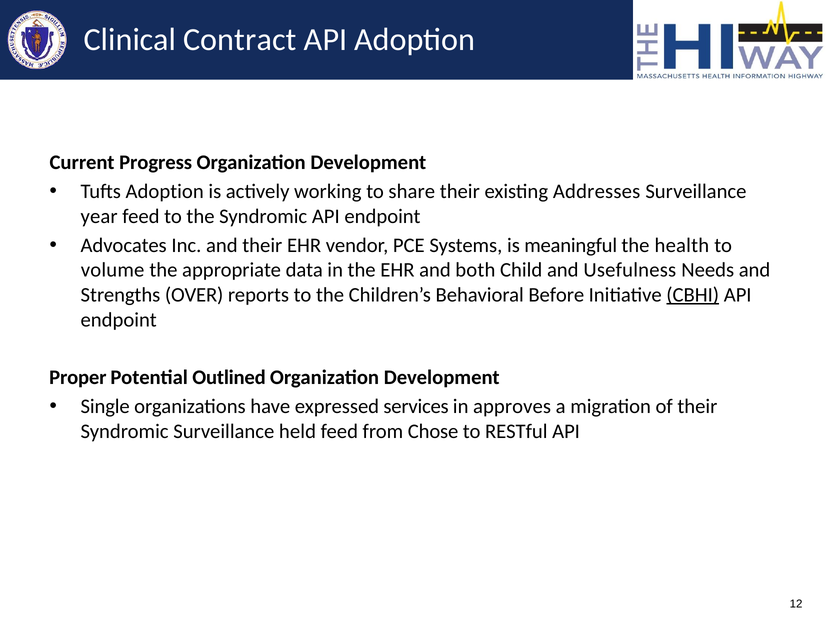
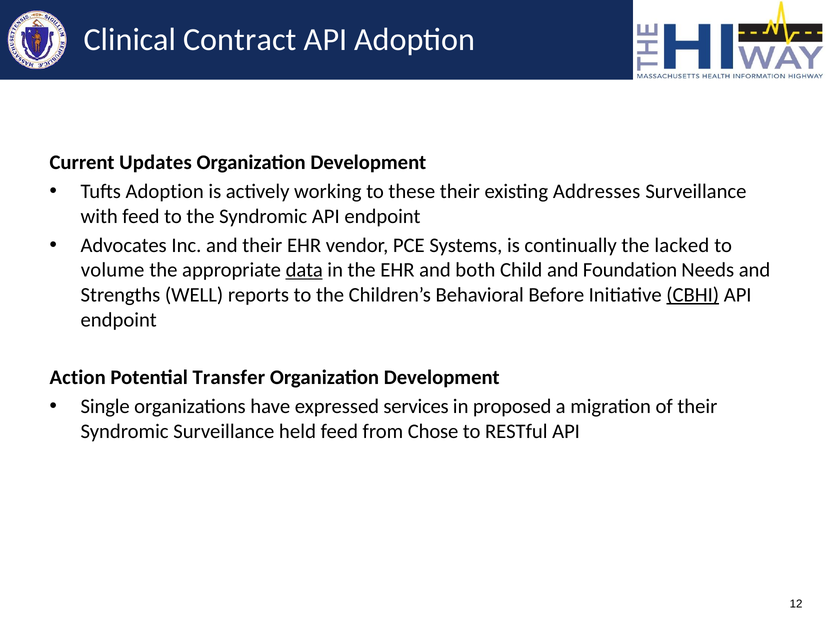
Progress: Progress -> Updates (155, 163)
share: share -> these (412, 192)
year: year -> with (99, 216)
meaningful: meaningful -> continually (571, 245)
health: health -> lacked (682, 245)
data underline: none -> present (304, 270)
Usefulness: Usefulness -> Foundation (630, 270)
OVER: OVER -> WELL (194, 295)
Proper: Proper -> Action (78, 378)
Outlined: Outlined -> Transfer (229, 378)
approves: approves -> proposed (512, 407)
